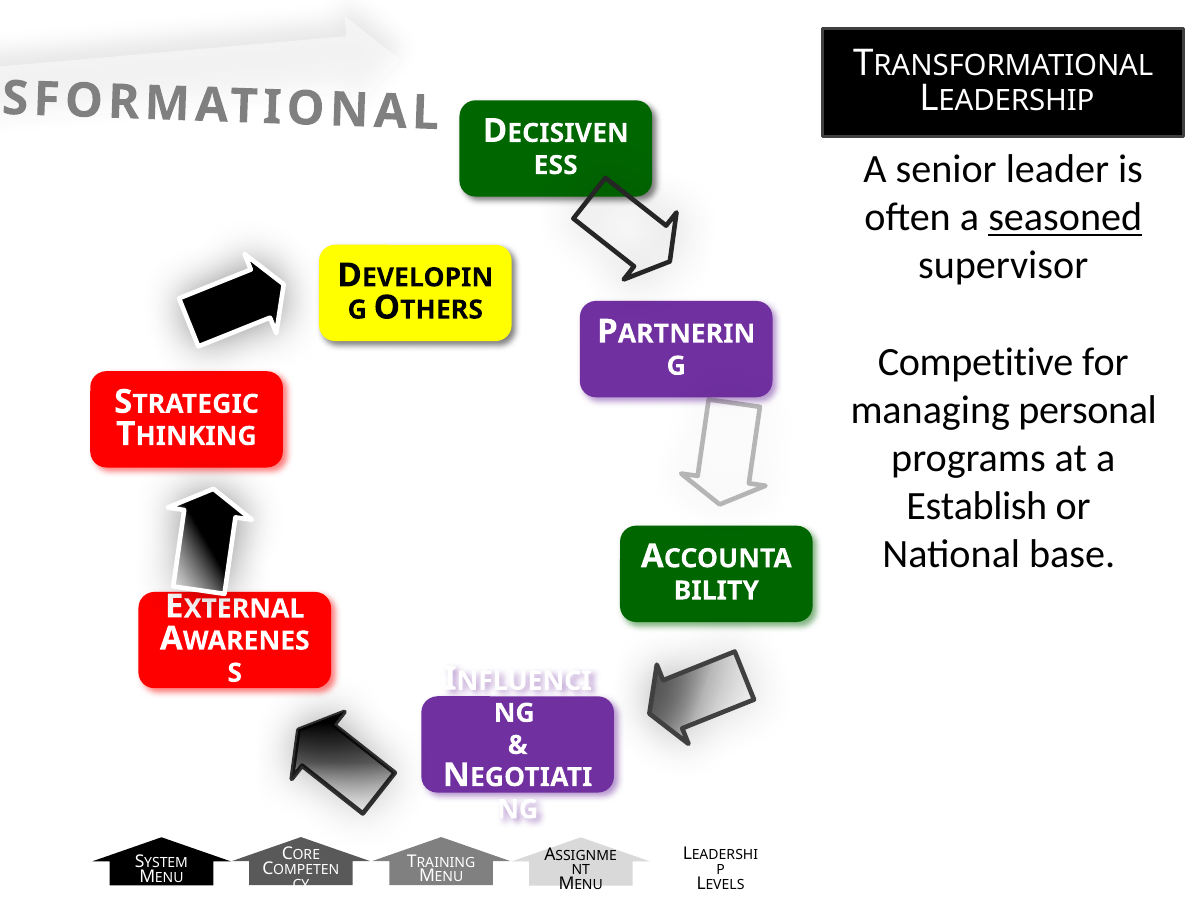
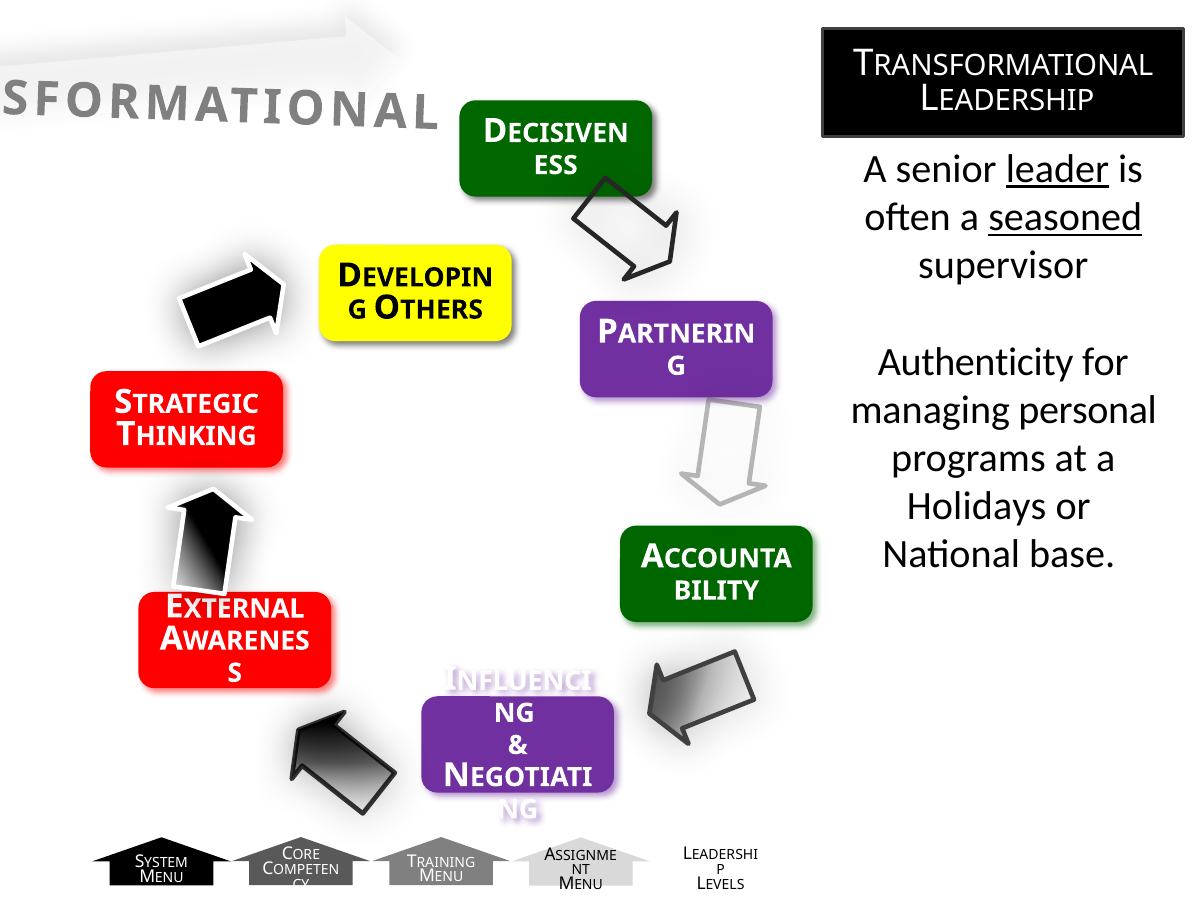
leader underline: none -> present (1057, 169)
Competitive: Competitive -> Authenticity (976, 362)
Establish: Establish -> Holidays (977, 506)
